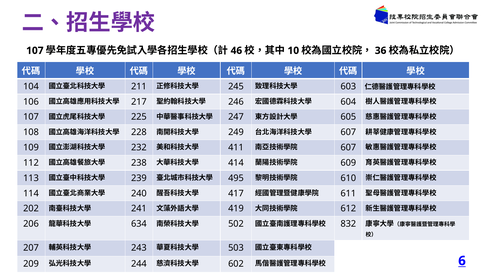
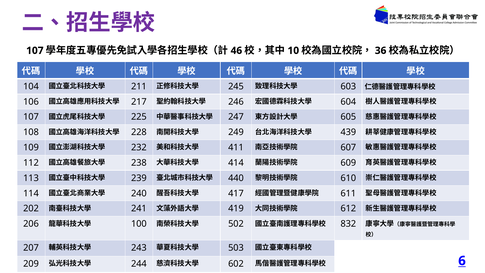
607: 607 -> 439 (348, 132)
495: 495 -> 440 (236, 178)
634: 634 -> 100 (139, 224)
